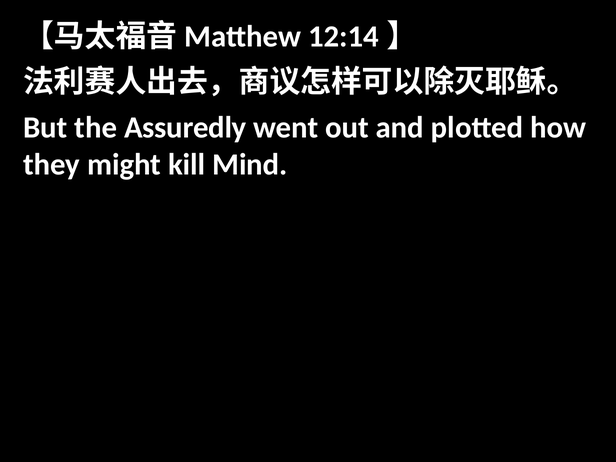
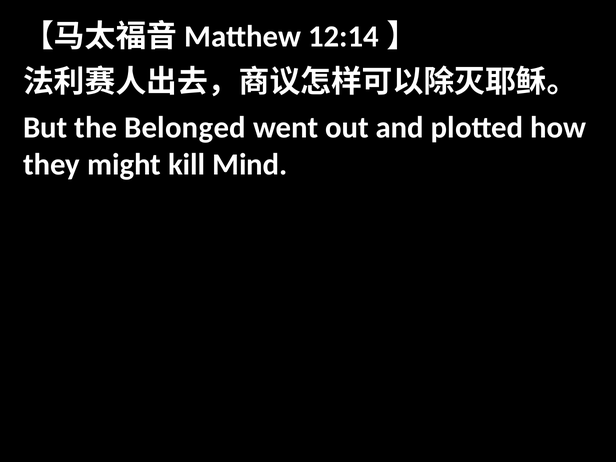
Assuredly: Assuredly -> Belonged (185, 127)
